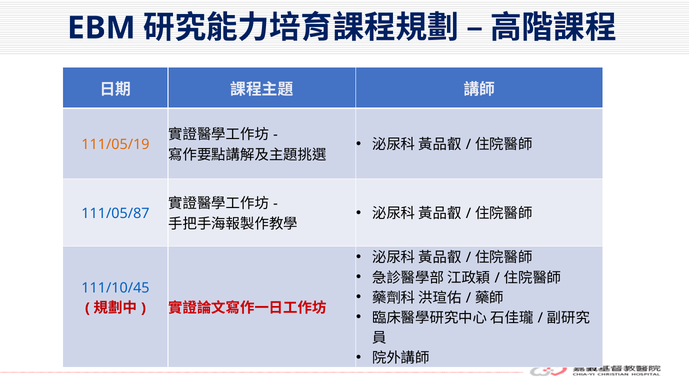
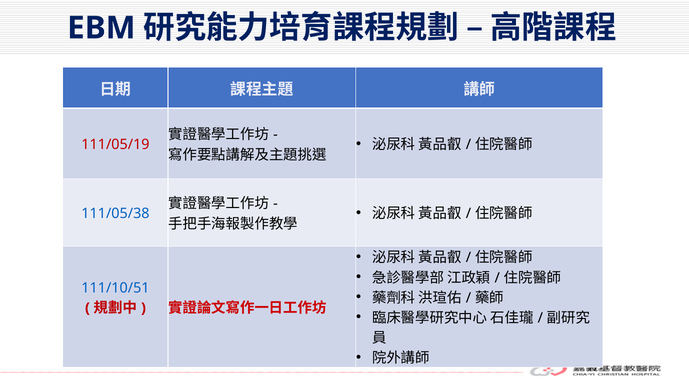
111/05/19 colour: orange -> red (115, 145)
111/05/87: 111/05/87 -> 111/05/38 (115, 214)
111/10/45: 111/10/45 -> 111/10/51 (115, 288)
